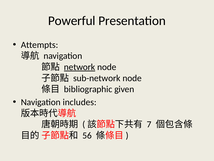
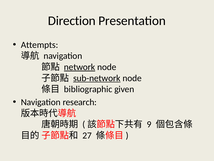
Powerful: Powerful -> Direction (72, 21)
sub-network underline: none -> present (97, 78)
includes: includes -> research (80, 102)
7: 7 -> 9 (149, 124)
56: 56 -> 27 (87, 135)
